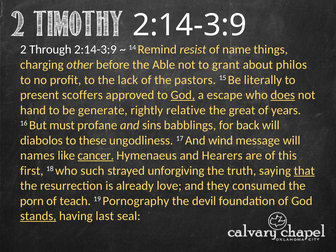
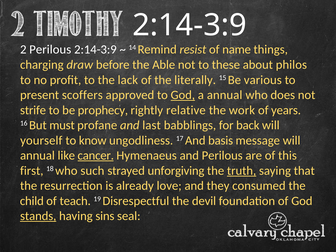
2 Through: Through -> Perilous (50, 50)
other: other -> draw (80, 65)
grant: grant -> these (226, 65)
pastors: pastors -> literally (195, 80)
literally: literally -> various (263, 80)
a escape: escape -> annual (225, 95)
does underline: present -> none (283, 95)
hand: hand -> strife (33, 110)
generate: generate -> prophecy (103, 110)
great: great -> work (242, 110)
sins: sins -> last (152, 125)
diabolos: diabolos -> yourself (41, 140)
these: these -> know (93, 140)
wind: wind -> basis (221, 140)
names: names -> annual (37, 156)
and Hearers: Hearers -> Perilous (222, 156)
truth underline: none -> present (242, 171)
that underline: present -> none (304, 171)
porn: porn -> child (32, 201)
Pornography: Pornography -> Disrespectful (136, 201)
last: last -> sins (105, 216)
